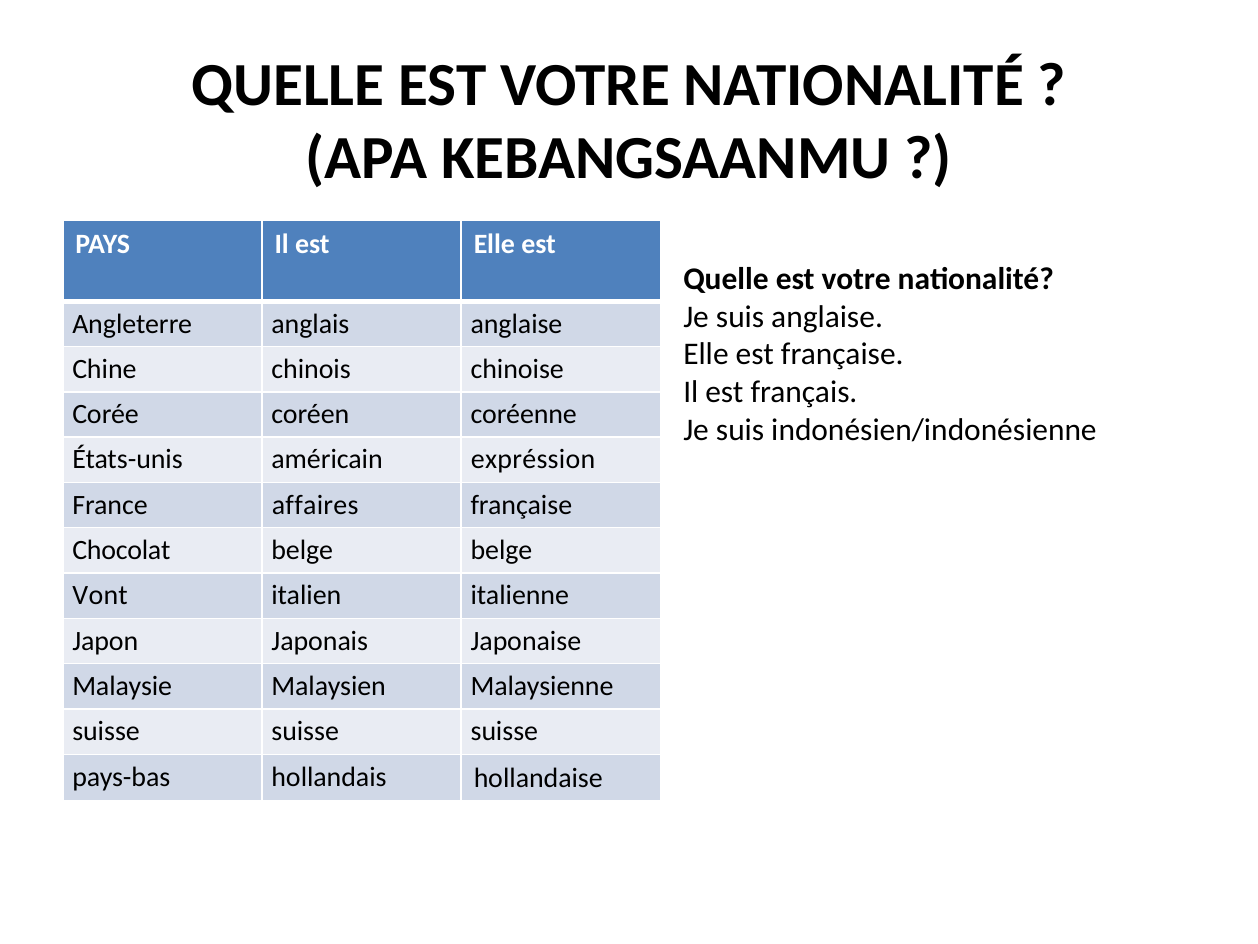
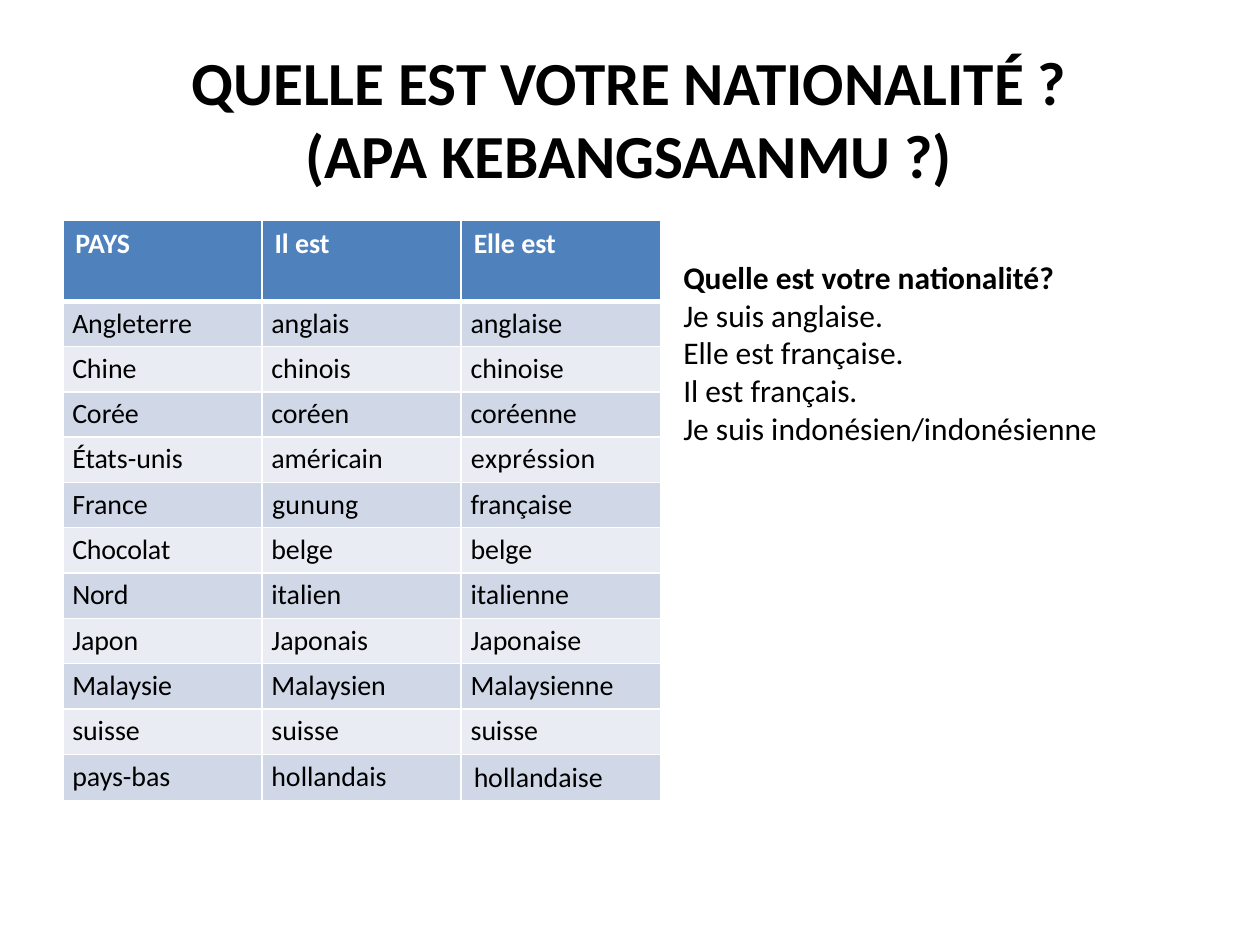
affaires: affaires -> gunung (315, 505)
Vont: Vont -> Nord (100, 595)
